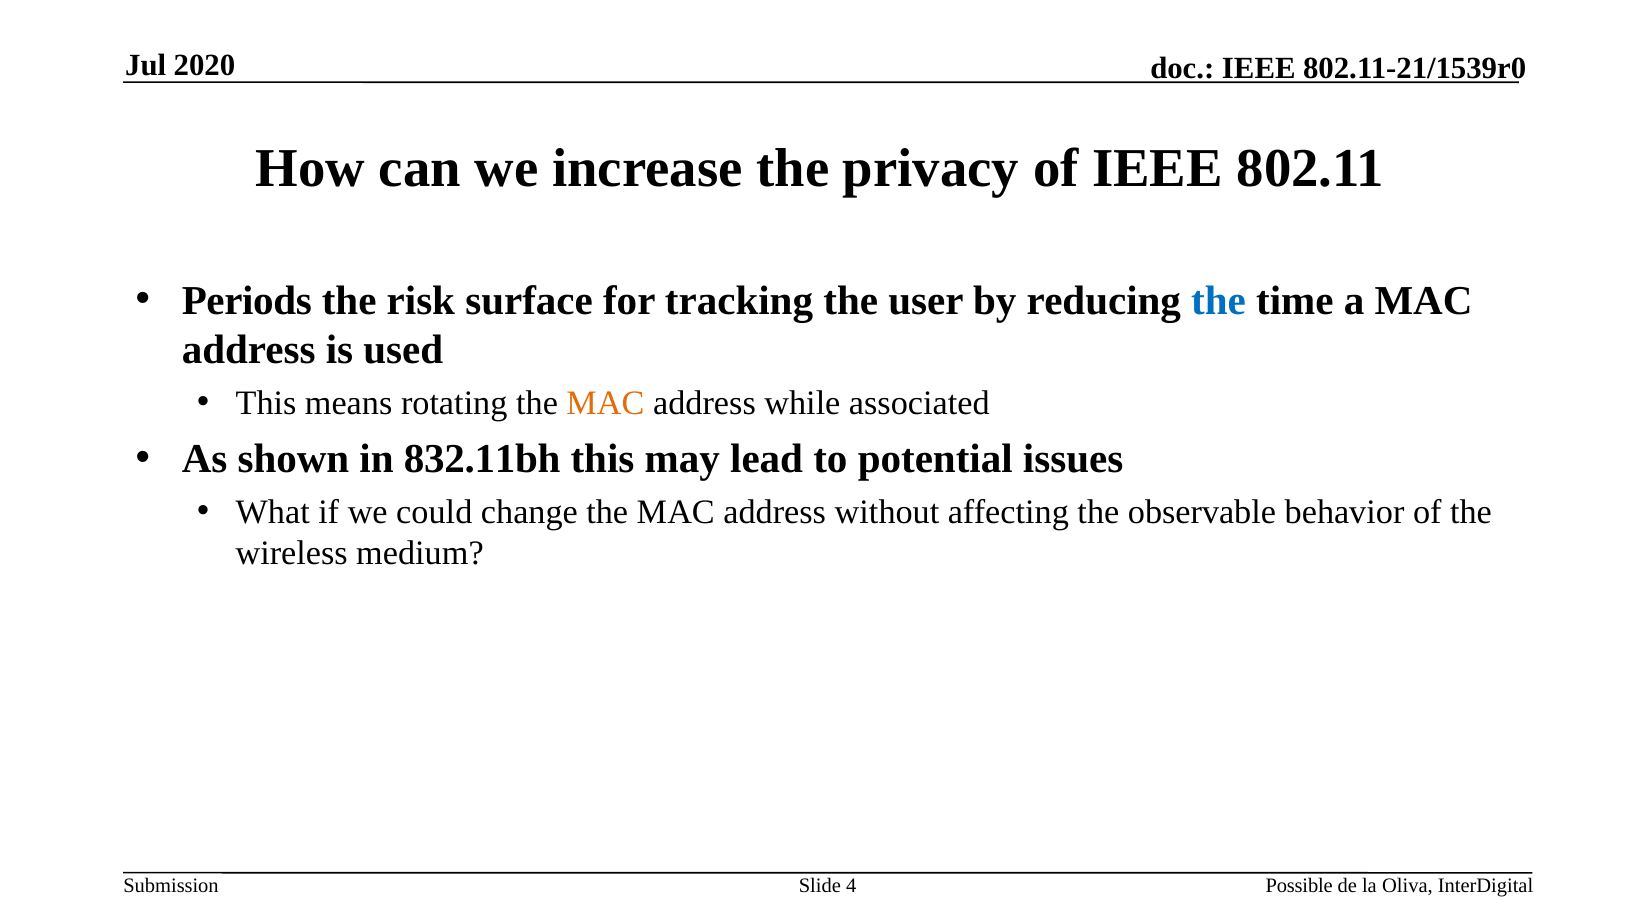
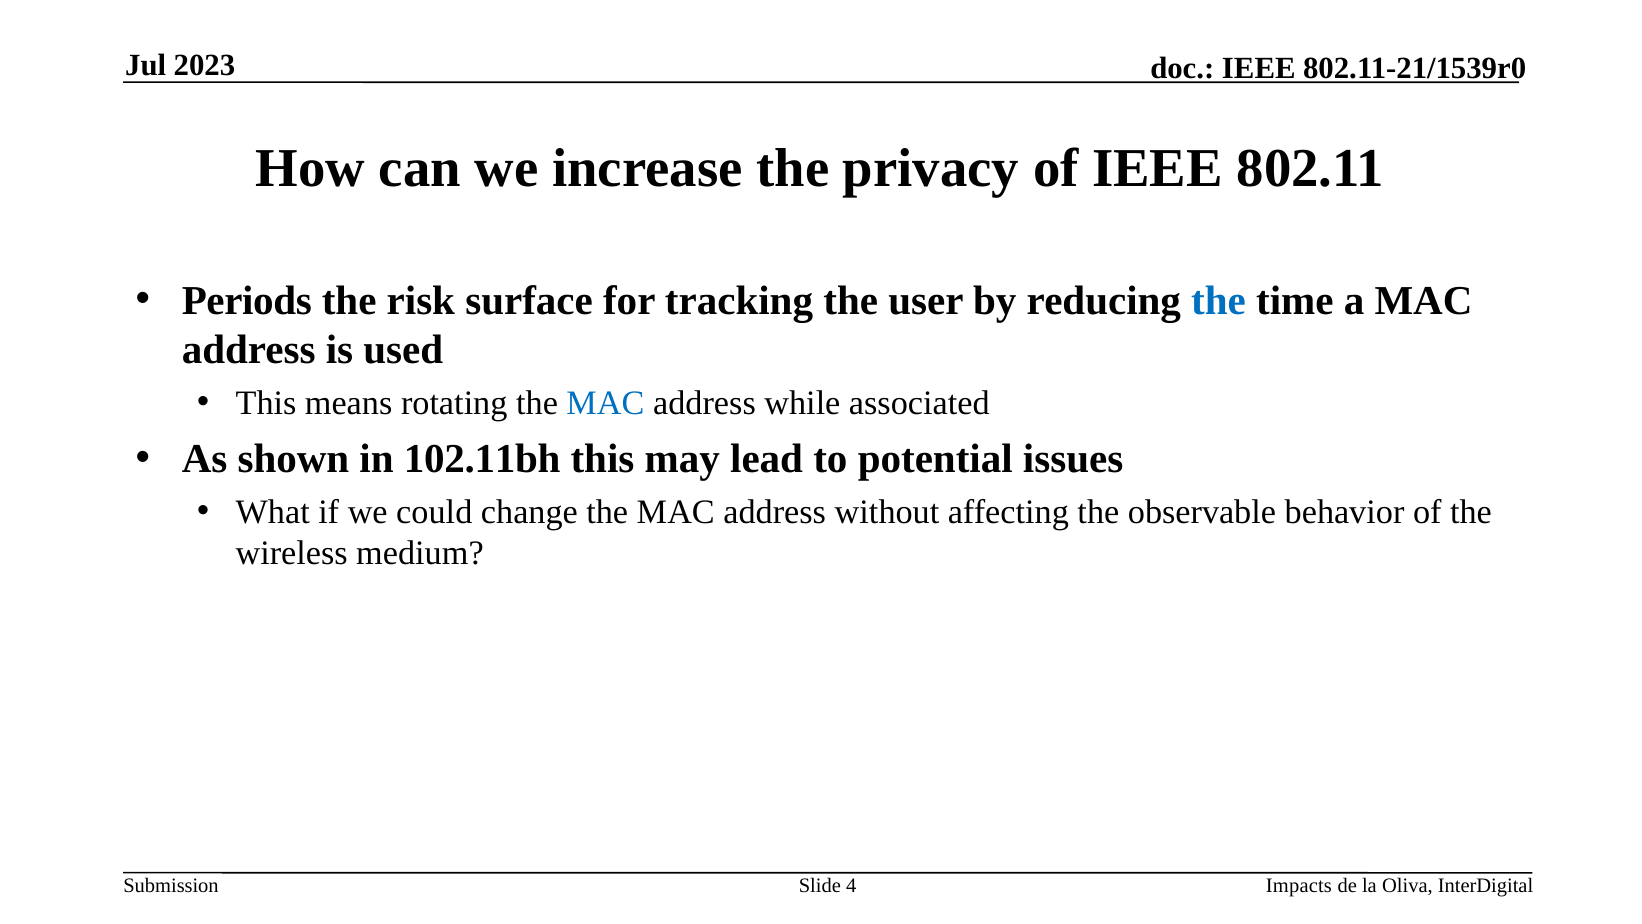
2020: 2020 -> 2023 (204, 65)
MAC colour: orange -> blue (605, 403)
832.11bh: 832.11bh -> 102.11bh (482, 459)
Possible: Possible -> Impacts (1299, 886)
